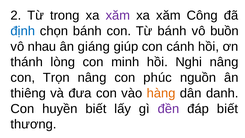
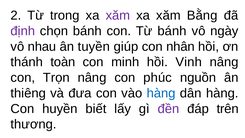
Công: Công -> Bằng (202, 15)
định colour: blue -> purple (23, 31)
buồn: buồn -> ngày (224, 31)
giáng: giáng -> tuyền (94, 47)
cánh: cánh -> nhân (181, 47)
lòng: lòng -> toàn (63, 62)
Nghi: Nghi -> Vinh (189, 62)
hàng colour: orange -> blue (161, 93)
dân danh: danh -> hàng (222, 93)
đáp biết: biết -> trên (228, 109)
